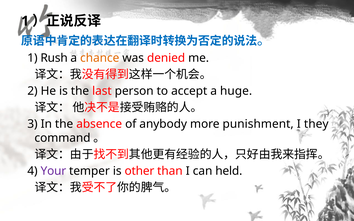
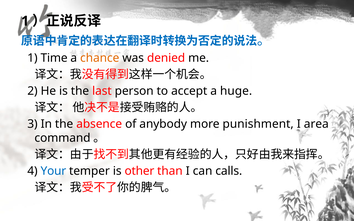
Rush: Rush -> Time (54, 58)
they: they -> area (316, 124)
Your colour: purple -> blue (53, 171)
held: held -> calls (229, 171)
